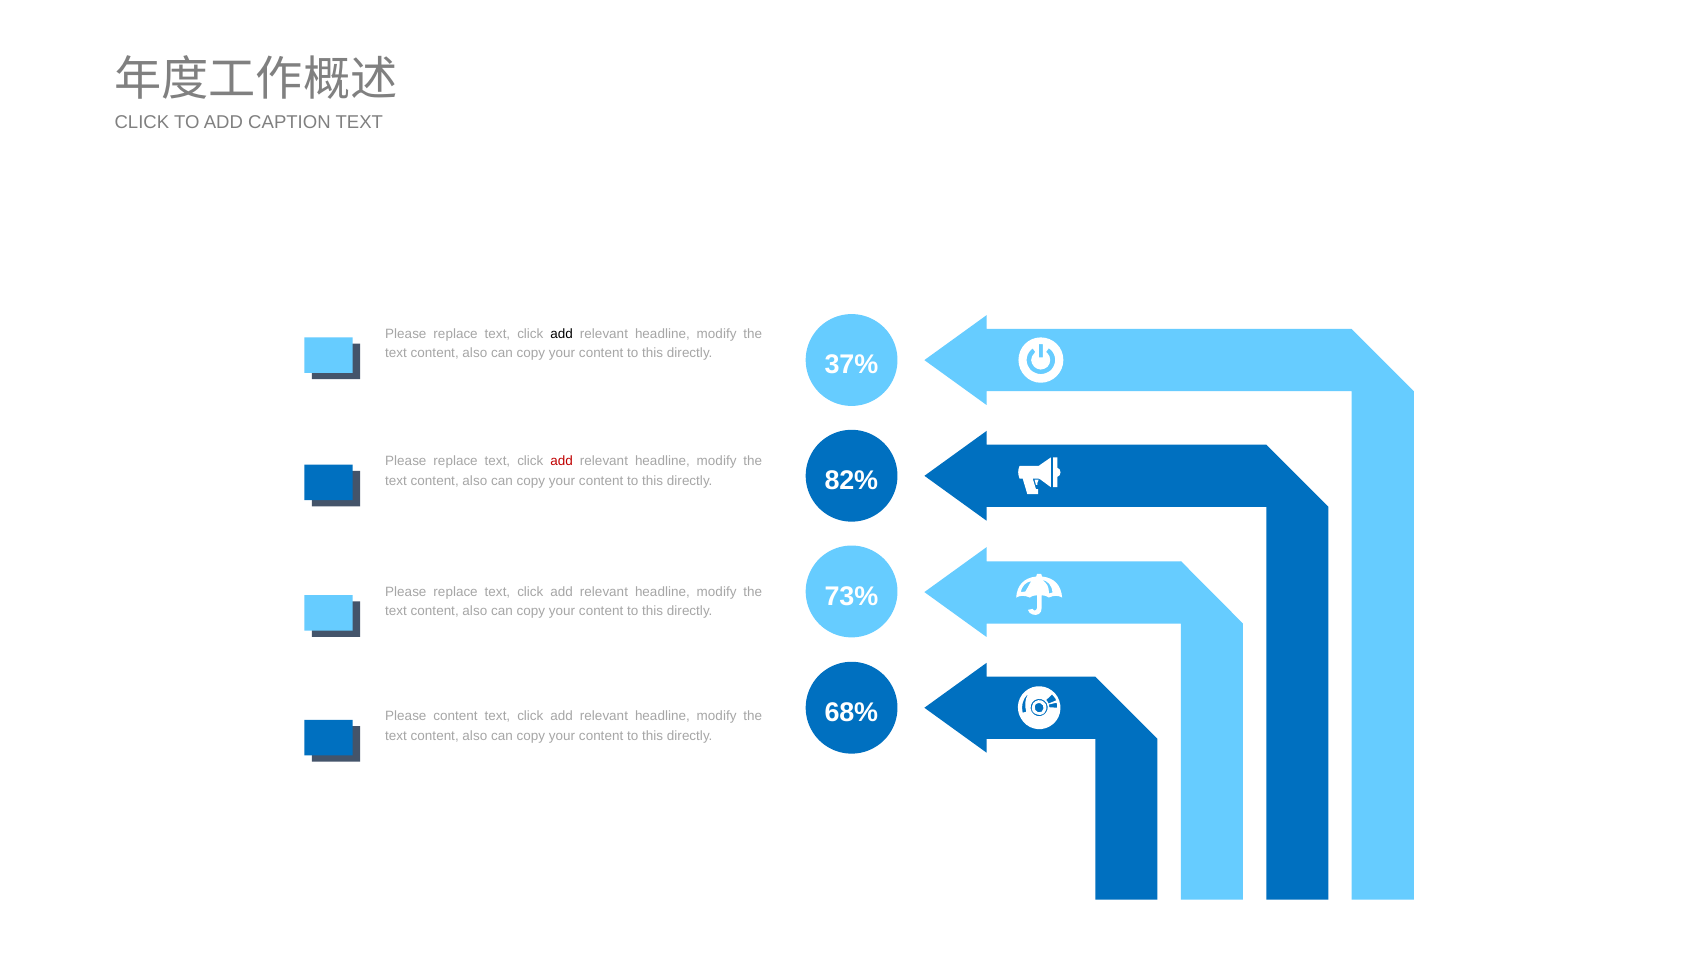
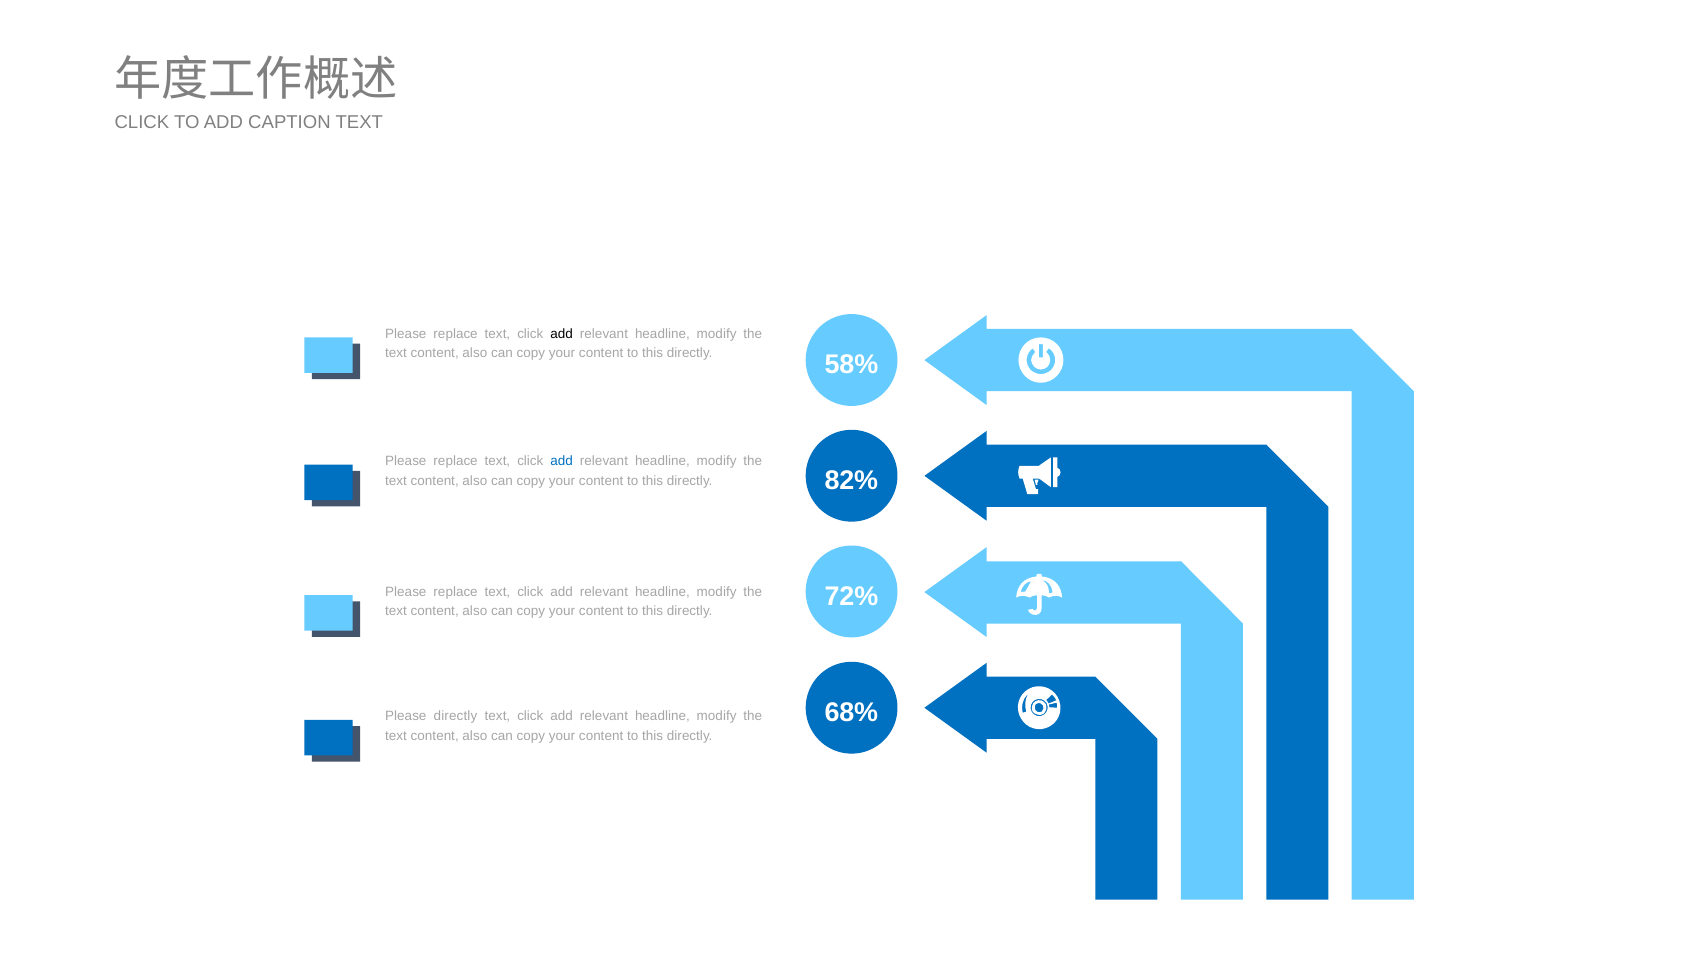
37%: 37% -> 58% (851, 365)
add colour: red -> blue (562, 461)
73%: 73% -> 72% (851, 596)
Please content: content -> directly (456, 716)
